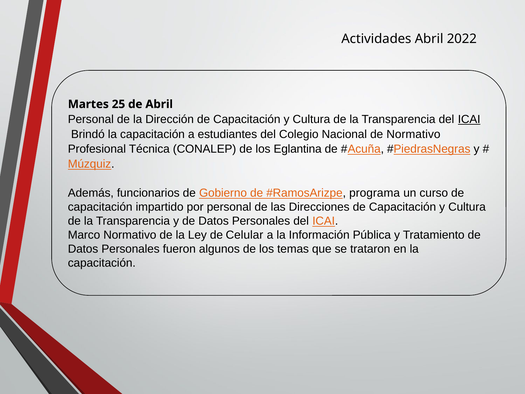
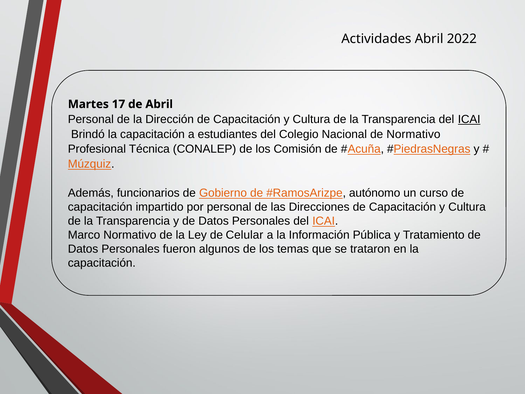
25: 25 -> 17 (118, 104)
Eglantina: Eglantina -> Comisión (298, 149)
programa: programa -> autónomo (375, 193)
